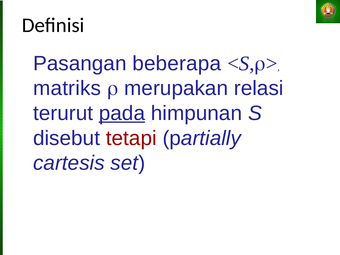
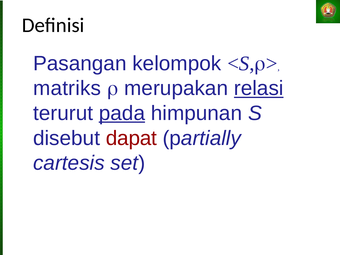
beberapa: beberapa -> kelompok (177, 63)
relasi underline: none -> present (259, 88)
tetapi: tetapi -> dapat (131, 138)
